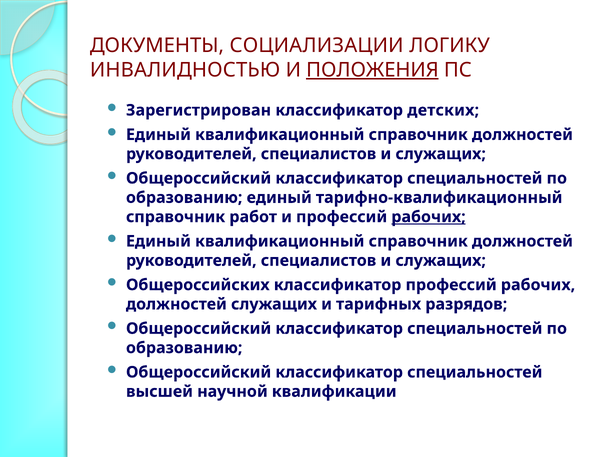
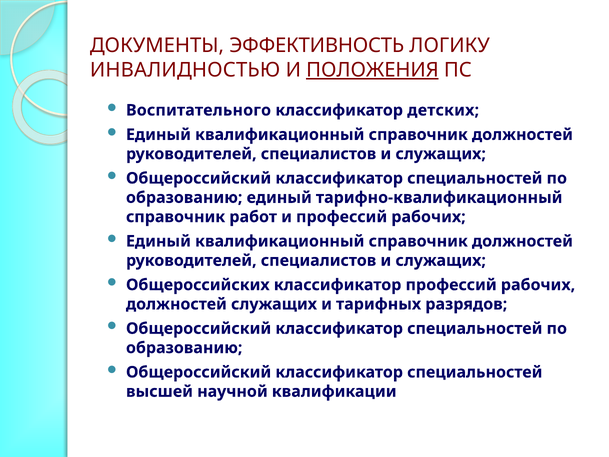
СОЦИАЛИЗАЦИИ: СОЦИАЛИЗАЦИИ -> ЭФФЕКТИВНОСТЬ (317, 46)
Зарегистрирован: Зарегистрирован -> Воспитательного (199, 110)
рабочих underline: present -> none (429, 217)
